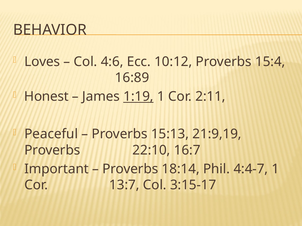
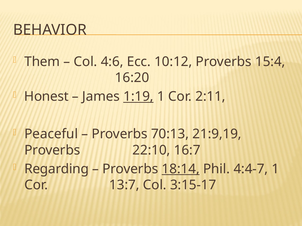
Loves: Loves -> Them (42, 62)
16:89: 16:89 -> 16:20 (132, 78)
15:13: 15:13 -> 70:13 (170, 134)
Important: Important -> Regarding (57, 169)
18:14 underline: none -> present (181, 169)
